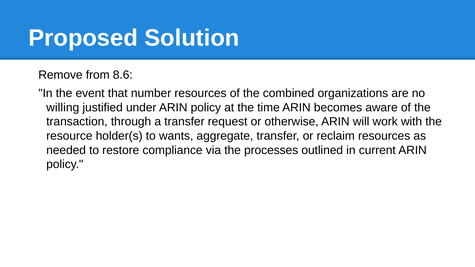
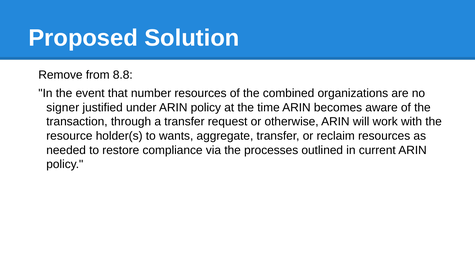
8.6: 8.6 -> 8.8 (123, 75)
willing: willing -> signer (63, 108)
